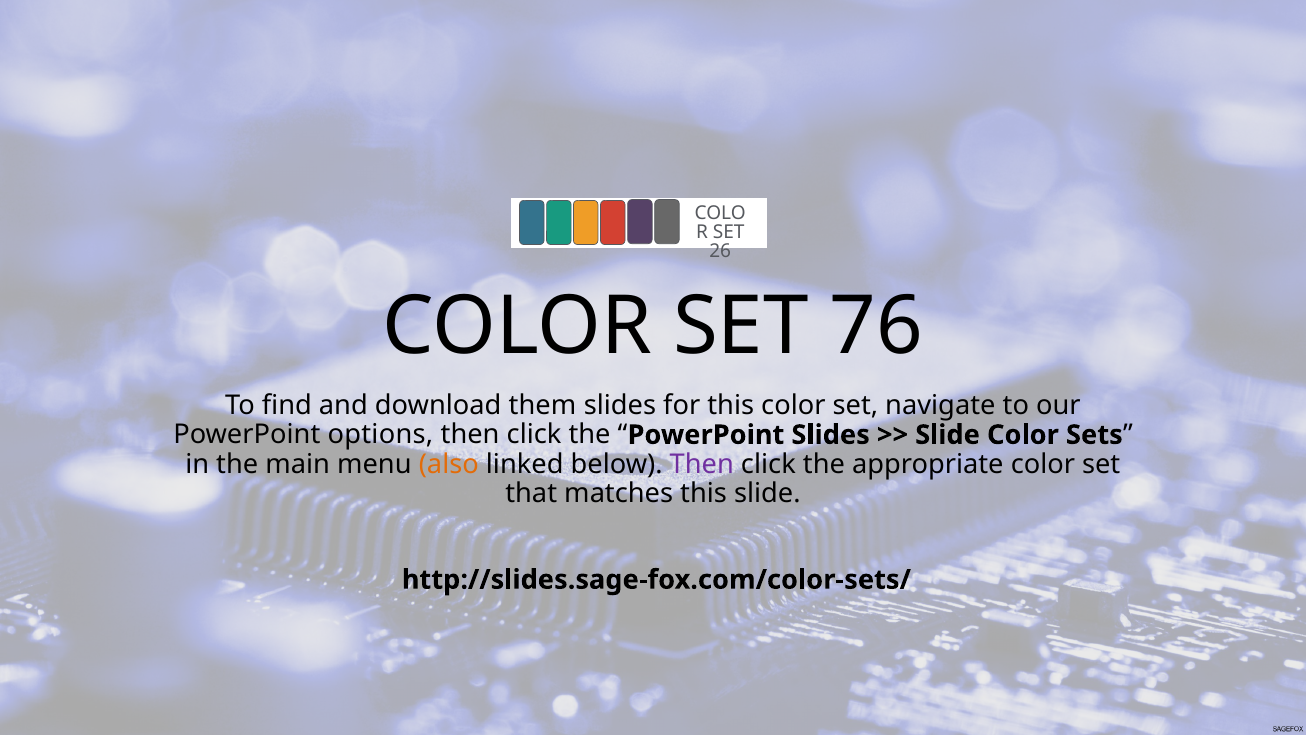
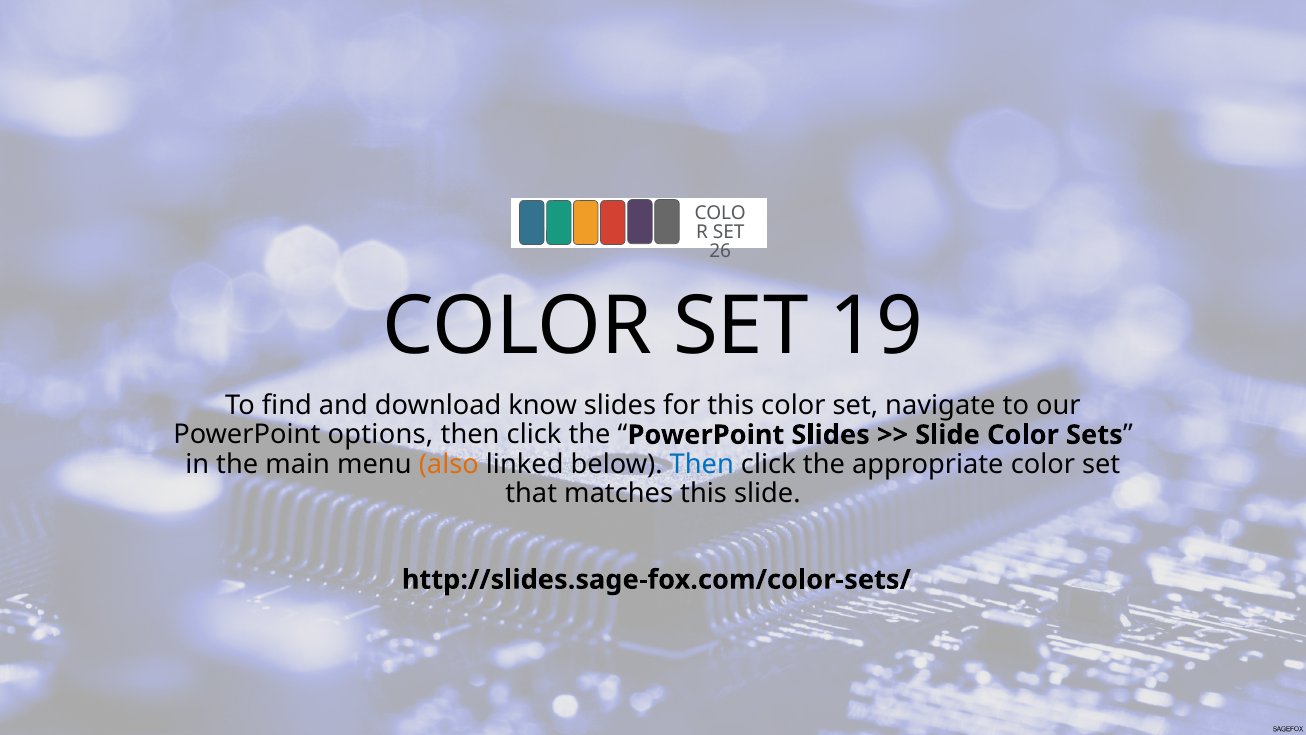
76: 76 -> 19 (877, 326)
them: them -> know (543, 405)
Then colour: purple -> blue (702, 464)
